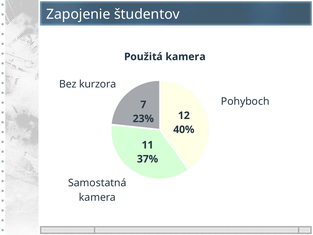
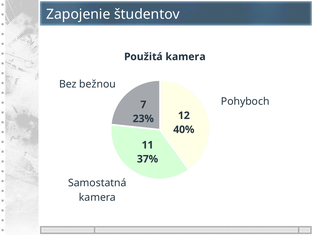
kurzora: kurzora -> bežnou (98, 84)
